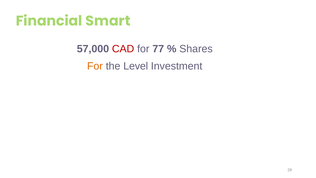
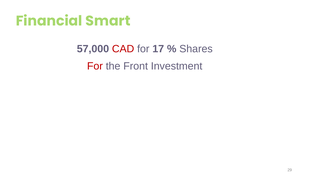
77: 77 -> 17 (158, 49)
For colour: orange -> red (95, 66)
Level: Level -> Front (136, 66)
